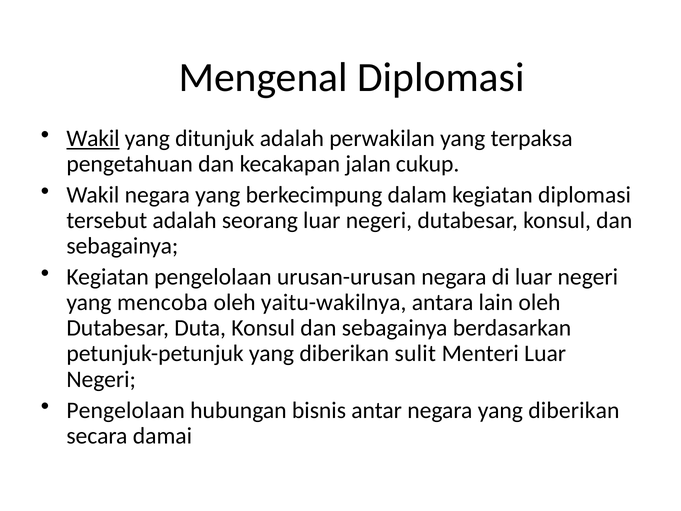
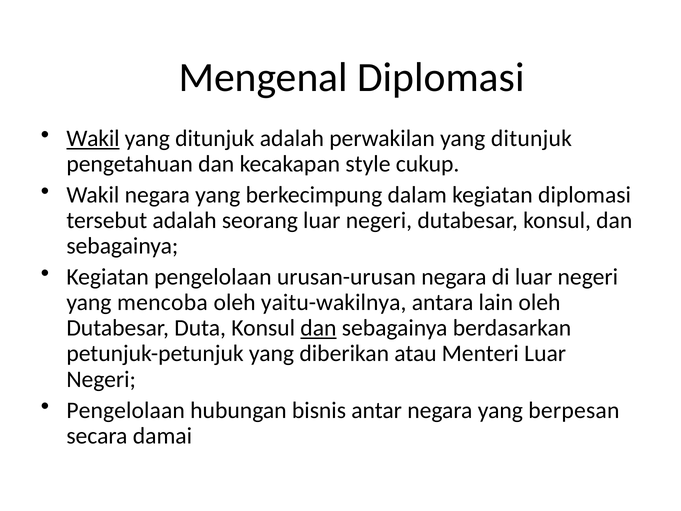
perwakilan yang terpaksa: terpaksa -> ditunjuk (531, 138)
jalan: jalan -> style (368, 164)
dan underline: none -> present (318, 328)
sulit: sulit -> atau (415, 354)
negara yang diberikan: diberikan -> berpesan (574, 410)
